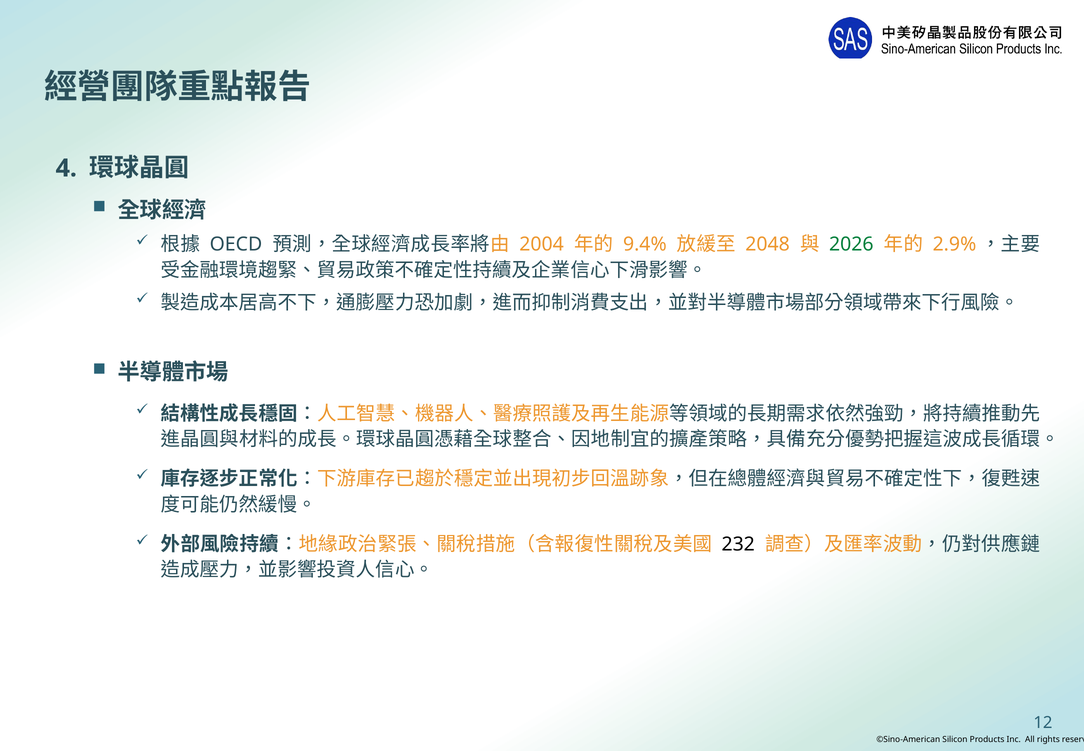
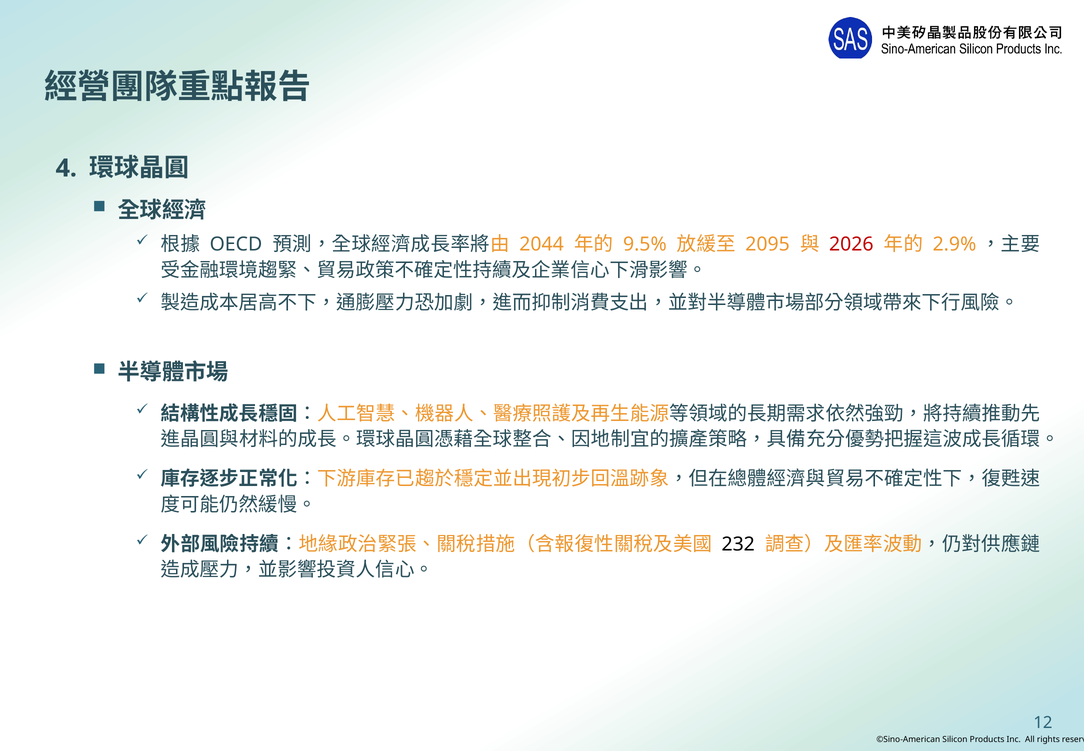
2004: 2004 -> 2044 (542, 244)
9.4%: 9.4% -> 9.5% (645, 244)
2048: 2048 -> 2095 (768, 244)
2026 colour: green -> red (851, 244)
